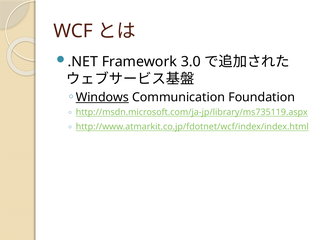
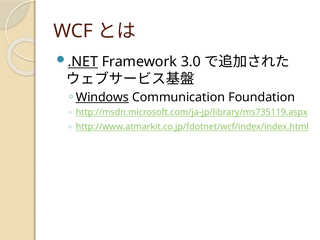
.NET underline: none -> present (83, 62)
